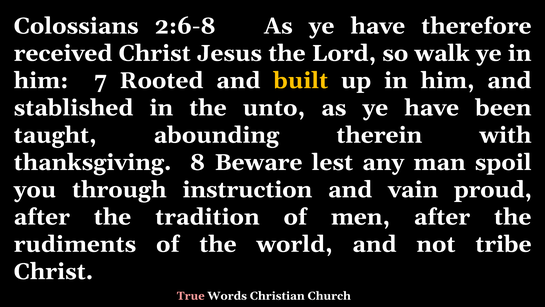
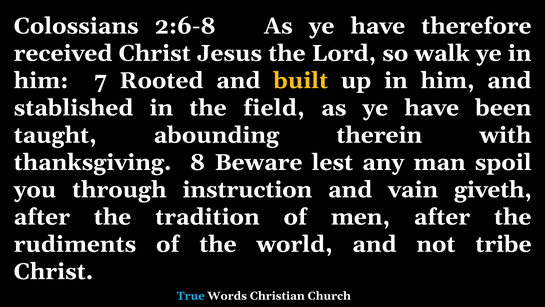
unto: unto -> field (274, 108)
proud: proud -> giveth (493, 189)
True colour: pink -> light blue (191, 296)
